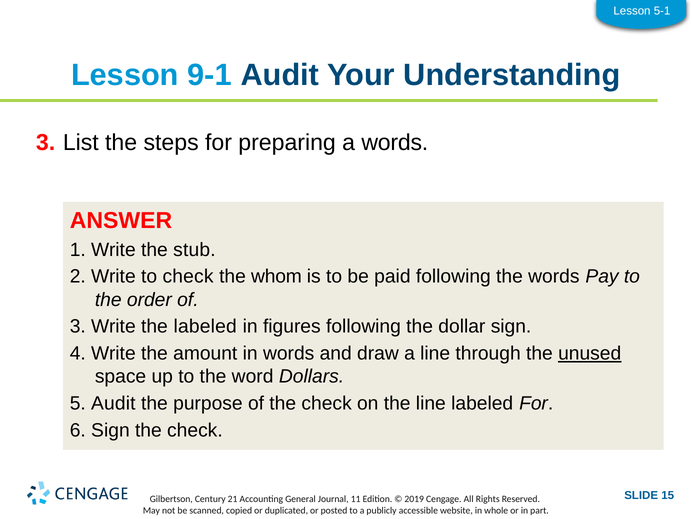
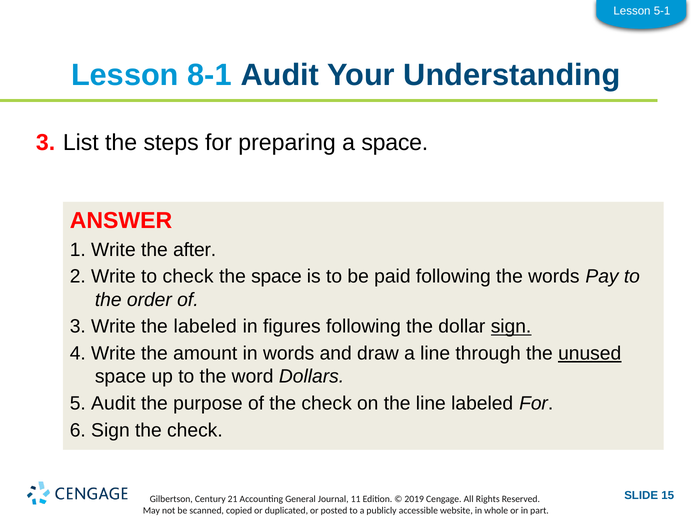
9-1: 9-1 -> 8-1 (209, 75)
a words: words -> space (395, 143)
stub: stub -> after (195, 250)
the whom: whom -> space (276, 277)
sign underline: none -> present (511, 327)
